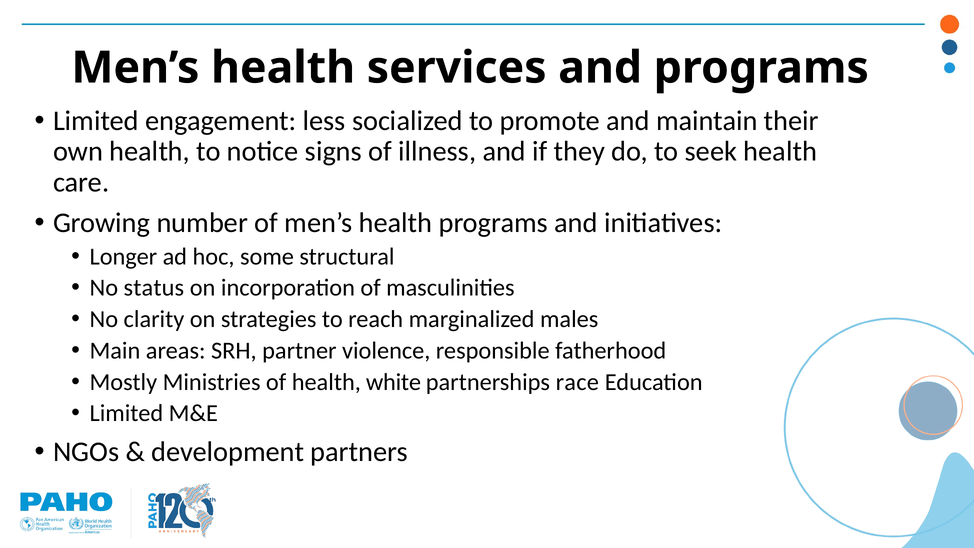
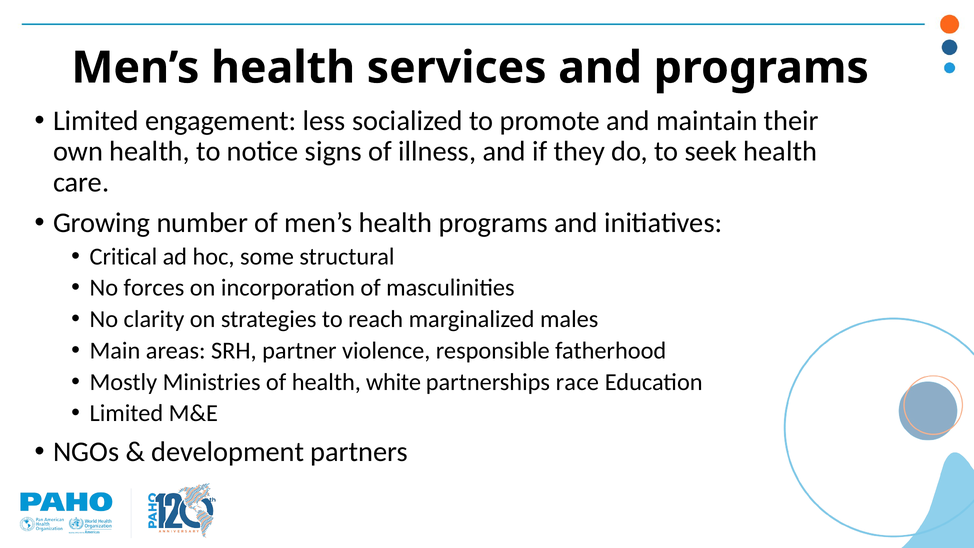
Longer: Longer -> Critical (123, 257)
status: status -> forces (154, 288)
